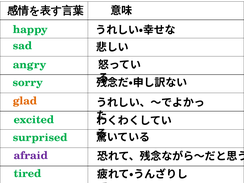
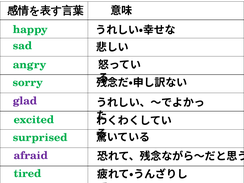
glad colour: orange -> purple (25, 101)
